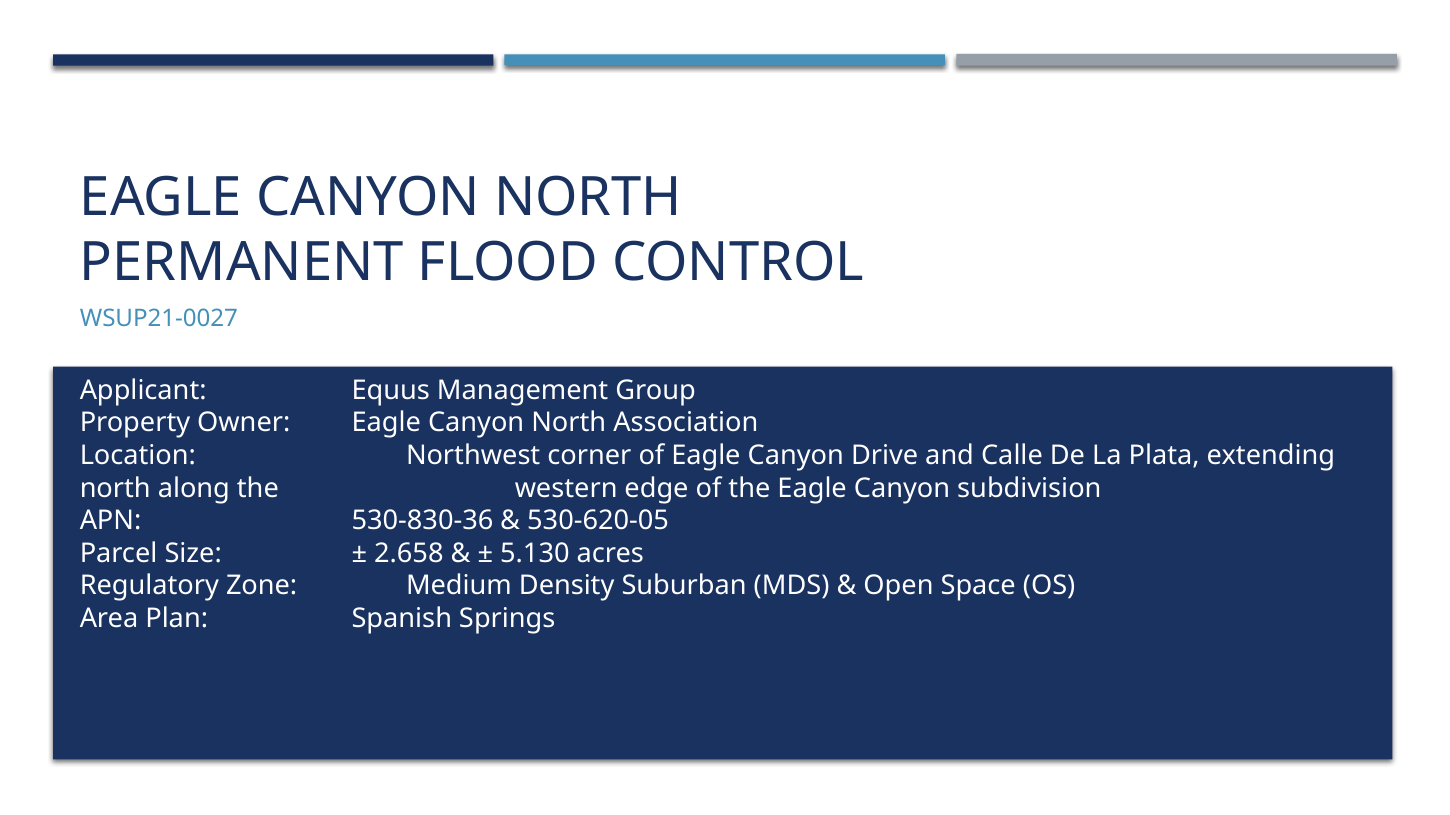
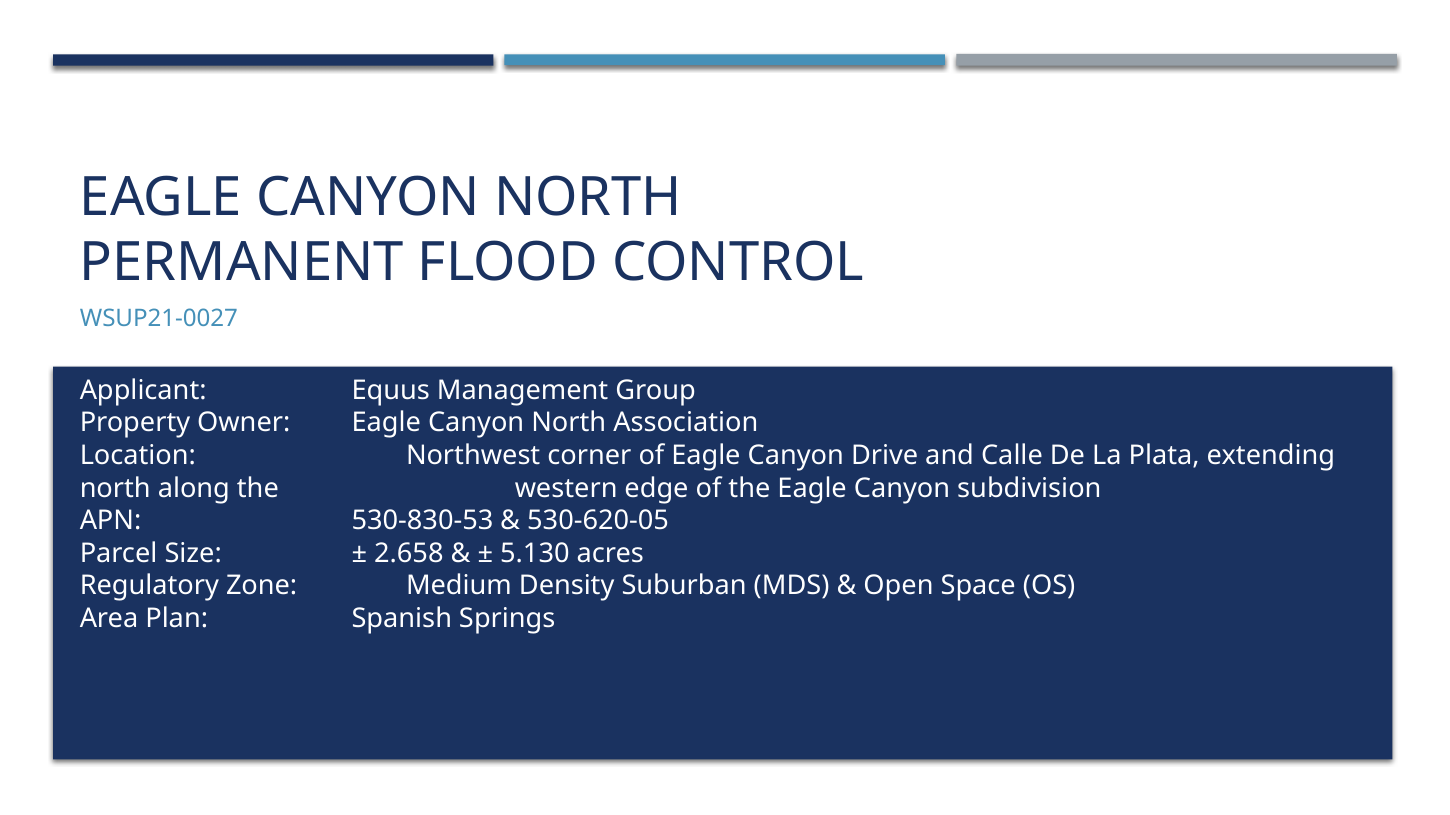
530-830-36: 530-830-36 -> 530-830-53 (422, 521)
